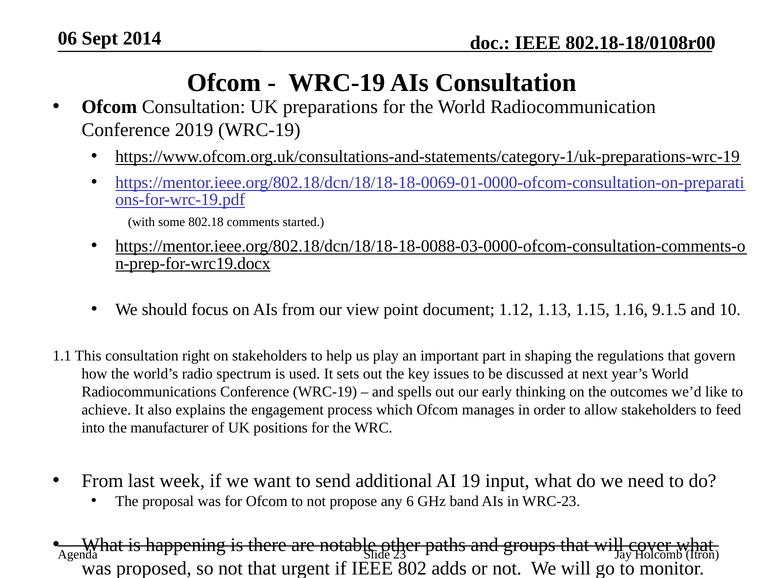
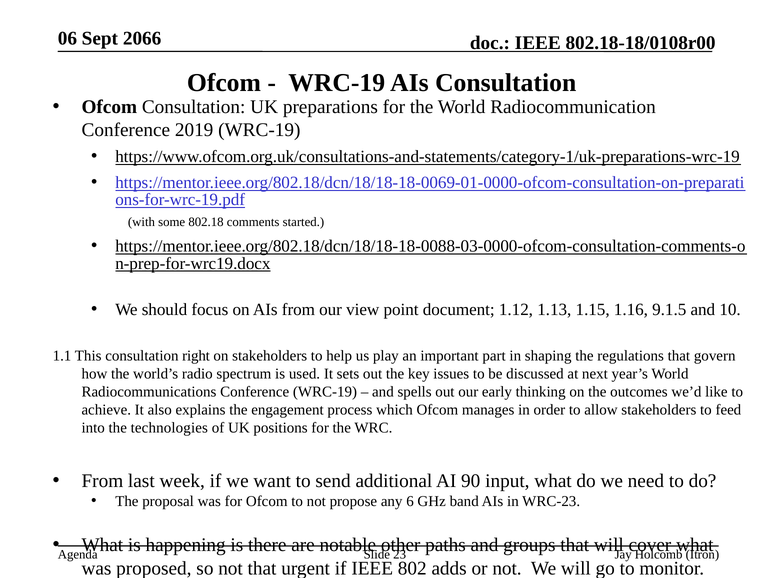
2014: 2014 -> 2066 (142, 38)
manufacturer: manufacturer -> technologies (169, 427)
19: 19 -> 90 (471, 480)
